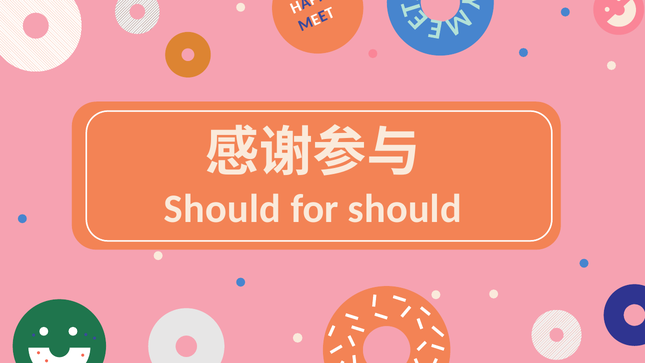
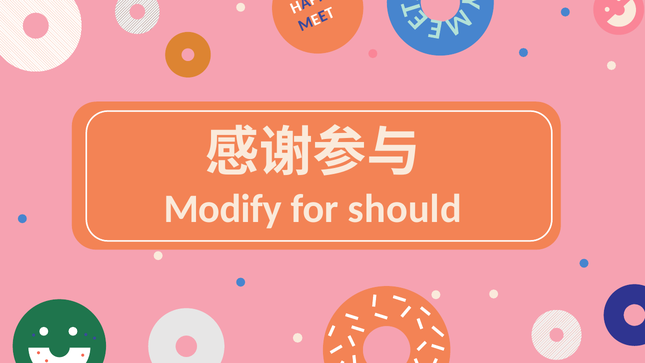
Should: Should -> Modify (223, 209)
